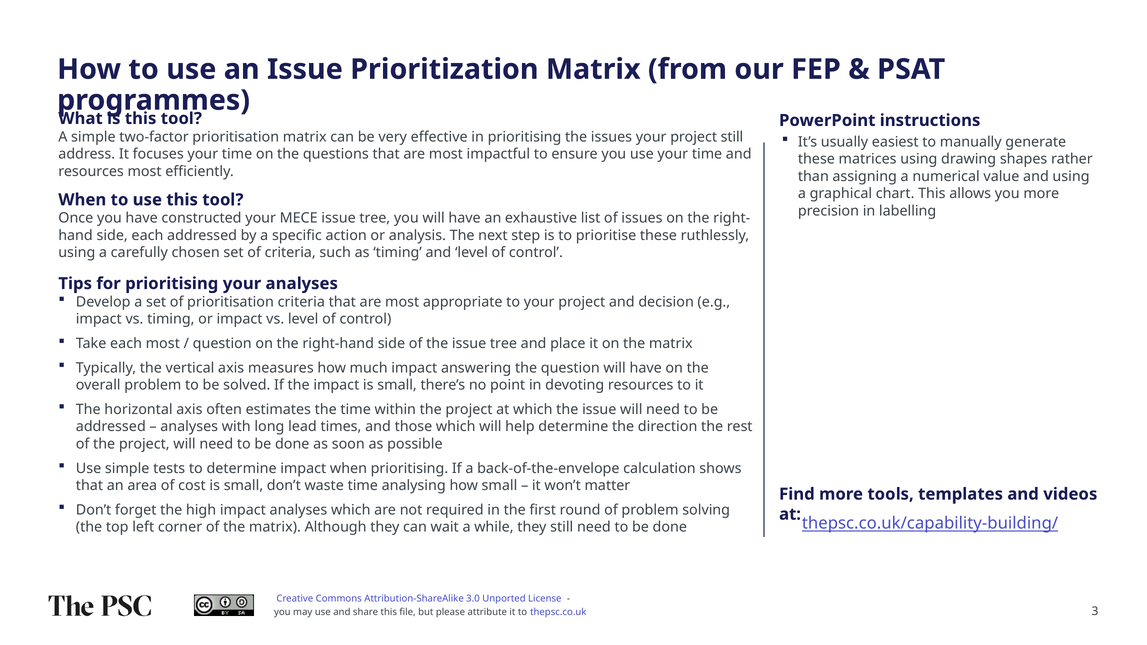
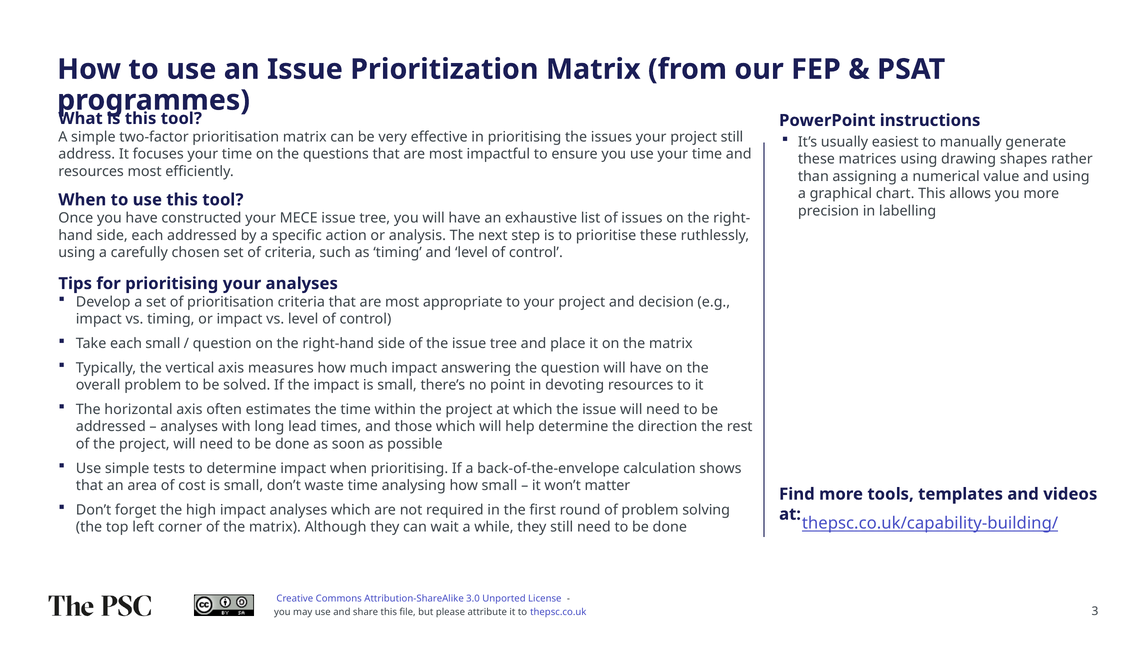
each most: most -> small (163, 344)
